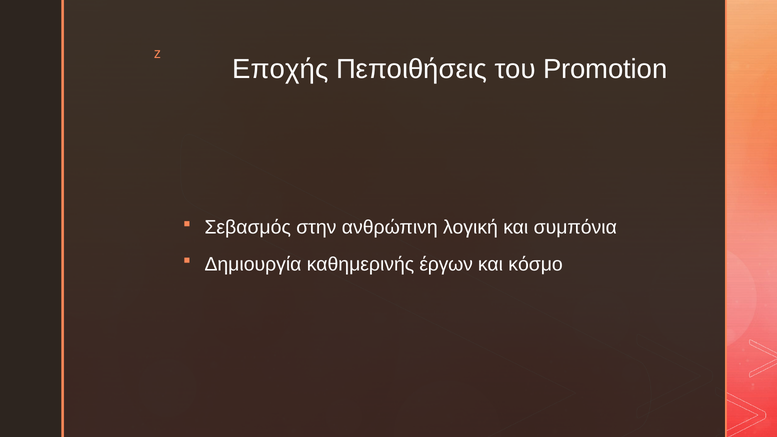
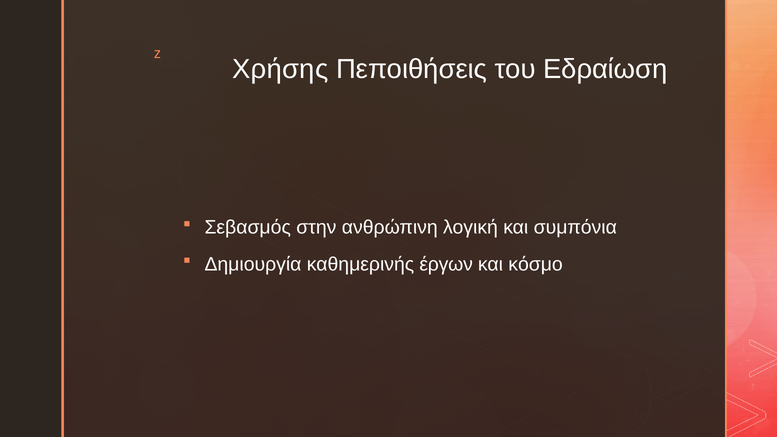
Εποχής: Εποχής -> Χρήσης (280, 69)
Promotion: Promotion -> Εδραίωση (605, 69)
